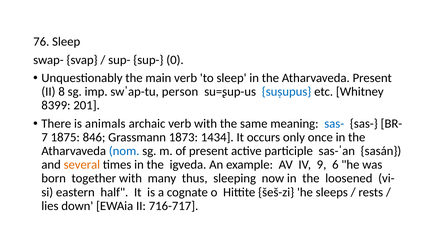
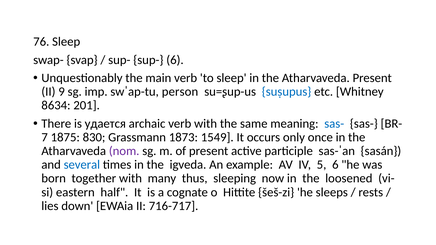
sup- 0: 0 -> 6 (175, 60)
8: 8 -> 9 (62, 92)
8399: 8399 -> 8634 (56, 106)
animals: animals -> удается (105, 124)
846: 846 -> 830 (94, 138)
1434: 1434 -> 1549 (217, 138)
nom colour: blue -> purple (124, 151)
several colour: orange -> blue (82, 165)
9: 9 -> 5 (322, 165)
